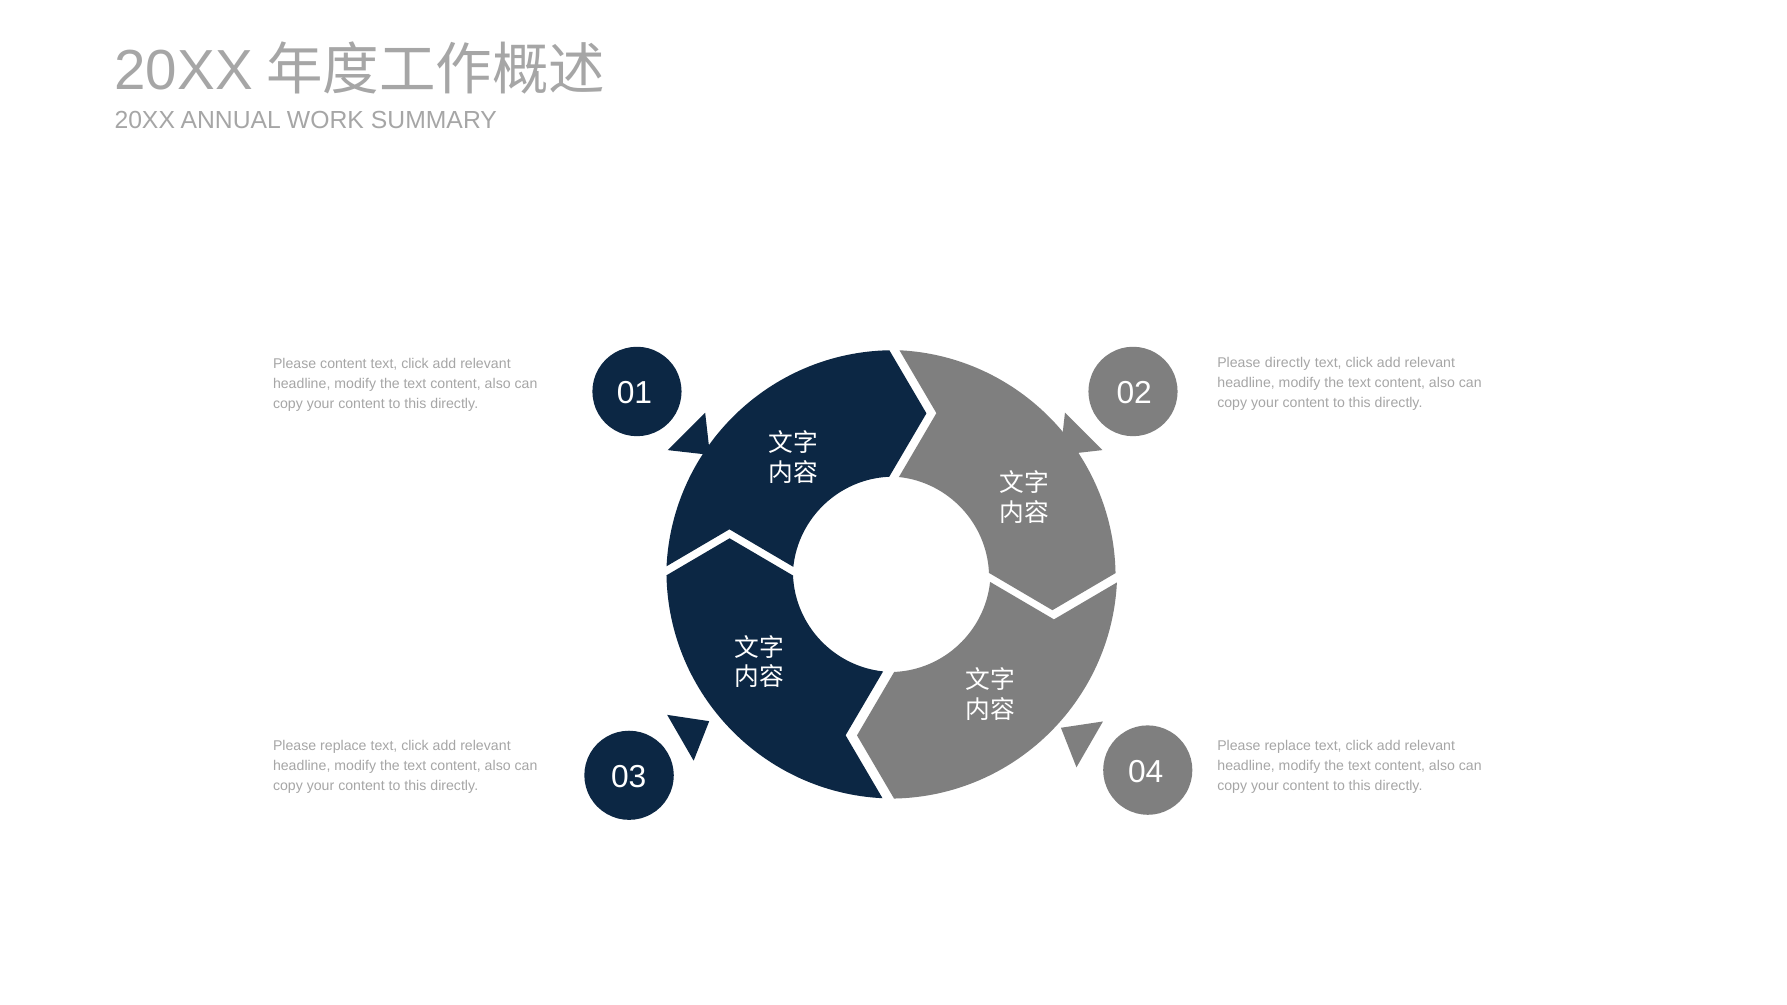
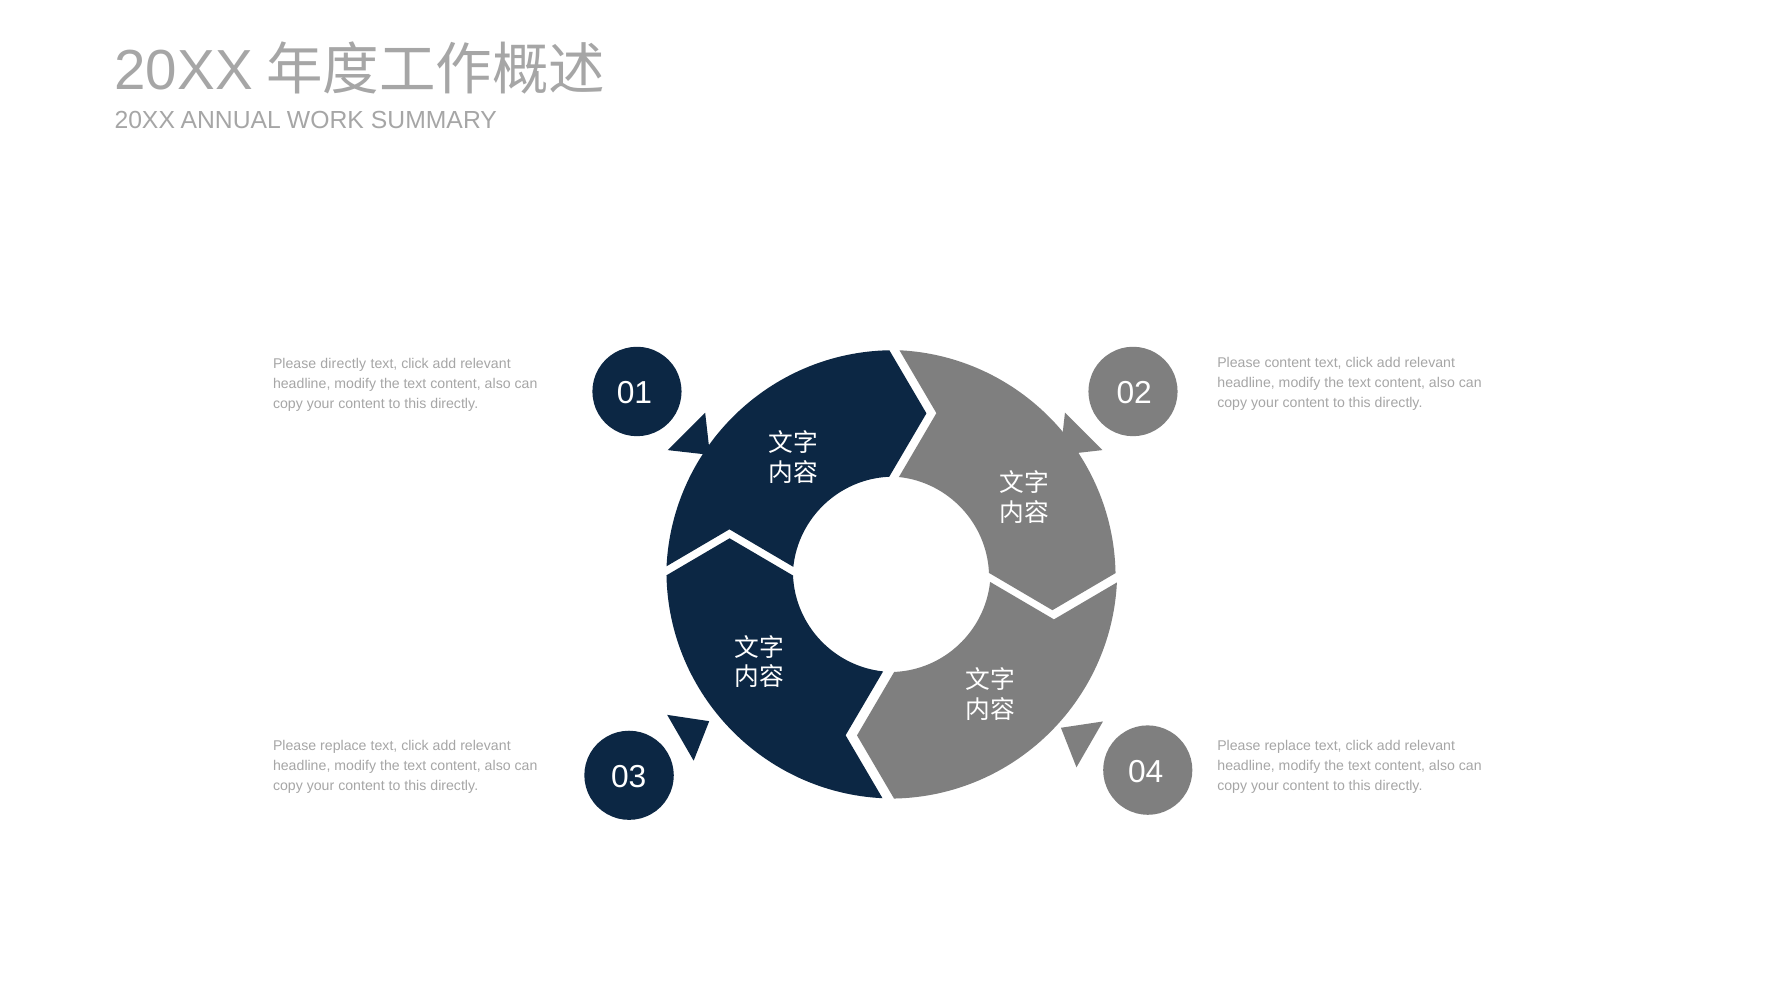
Please directly: directly -> content (1288, 363)
Please content: content -> directly (343, 364)
